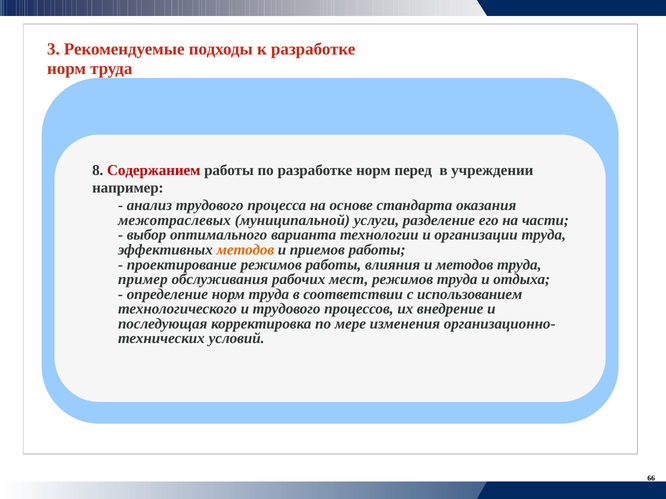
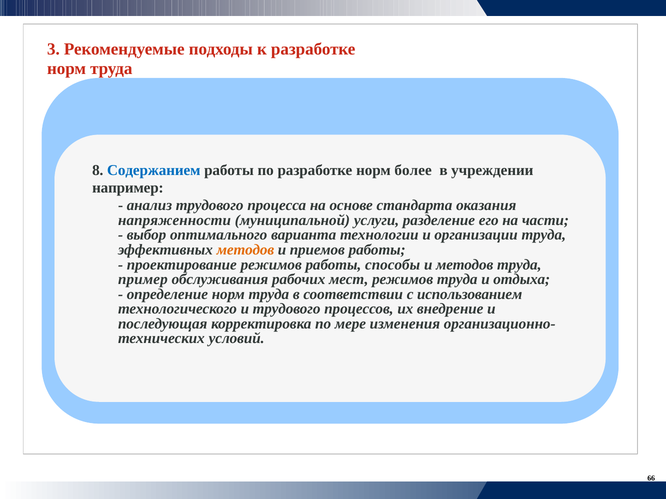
Содержанием colour: red -> blue (154, 171)
перед: перед -> более (413, 171)
межотраслевых: межотраслевых -> напряженности (174, 220)
влияния: влияния -> способы (393, 265)
